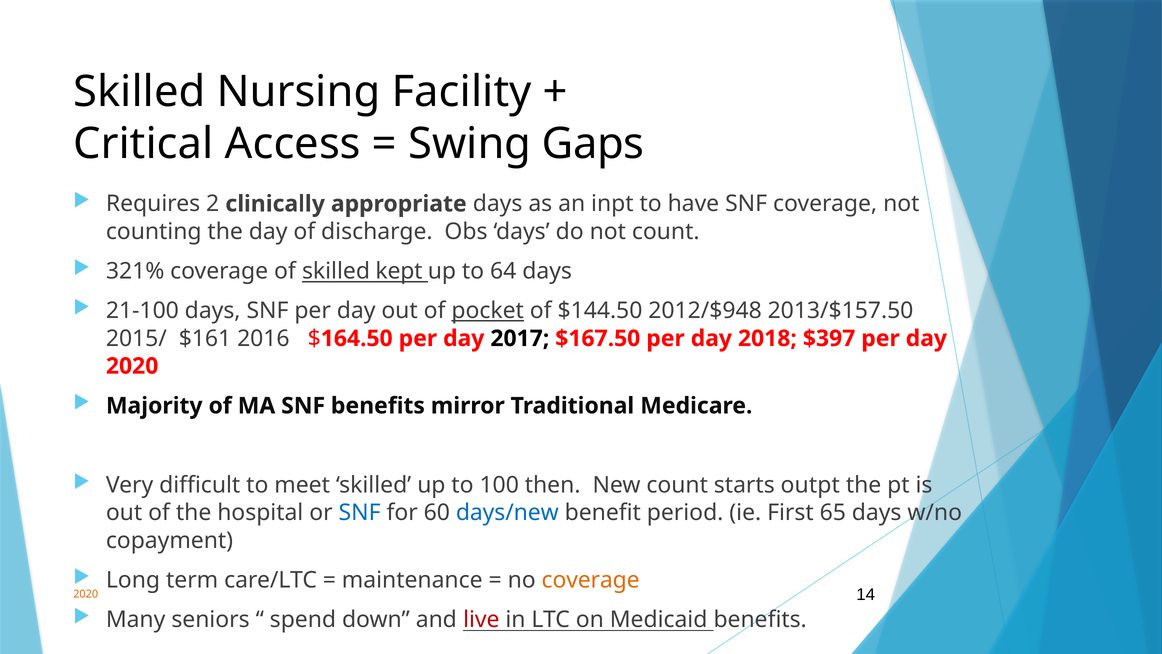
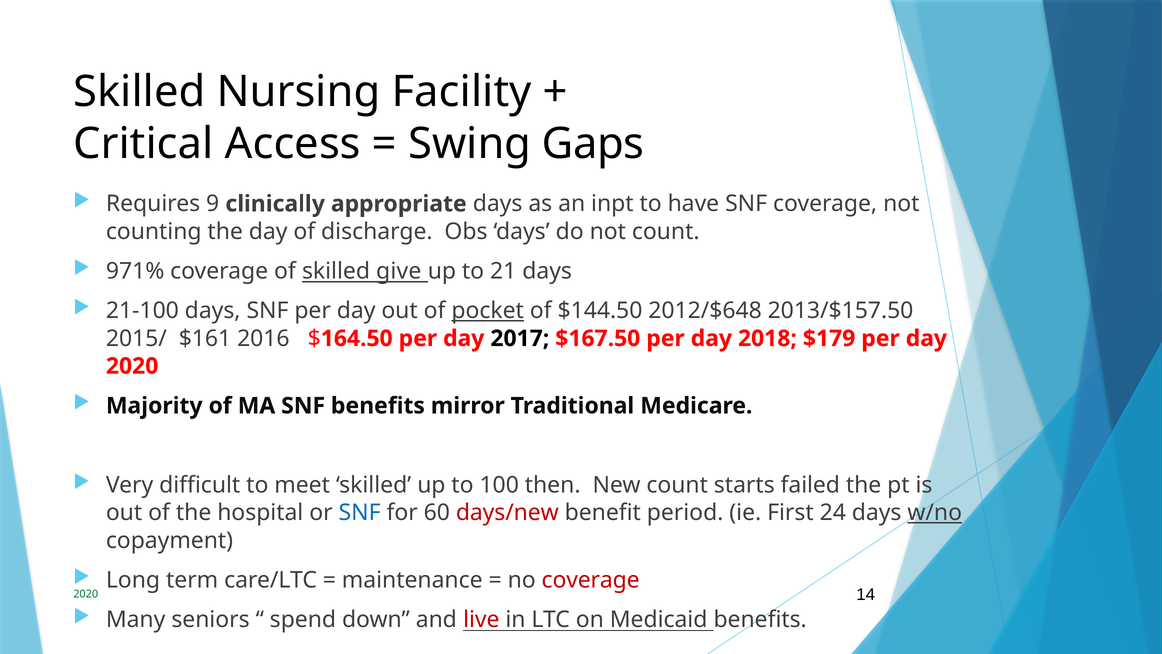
2: 2 -> 9 (213, 204)
321%: 321% -> 971% (135, 271)
kept: kept -> give (399, 271)
64: 64 -> 21 (503, 271)
2012/$948: 2012/$948 -> 2012/$648 (705, 311)
$397: $397 -> $179 (829, 338)
outpt: outpt -> failed (810, 485)
days/new colour: blue -> red (507, 513)
65: 65 -> 24 (833, 513)
w/no underline: none -> present (935, 513)
coverage colour: orange -> red (591, 580)
2020 colour: orange -> green (86, 594)
